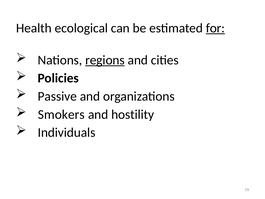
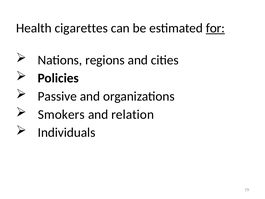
ecological: ecological -> cigarettes (81, 28)
regions underline: present -> none (105, 60)
hostility: hostility -> relation (133, 114)
